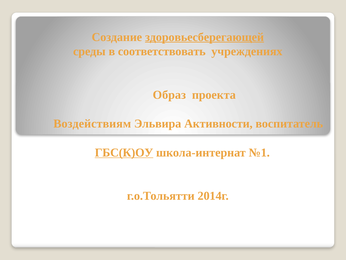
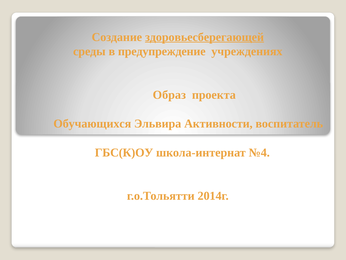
соответствовать: соответствовать -> предупреждение (162, 51)
Воздействиям: Воздействиям -> Обучающихся (92, 123)
ГБС(К)ОУ underline: present -> none (124, 152)
№1: №1 -> №4 (259, 152)
